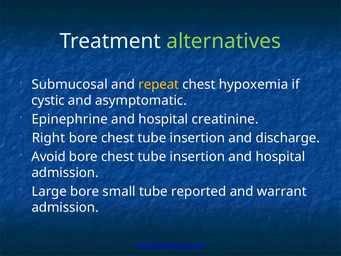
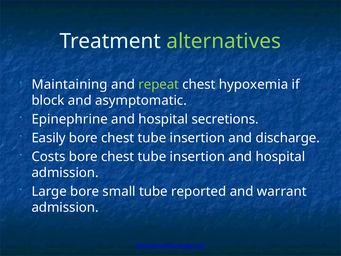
Submucosal: Submucosal -> Maintaining (70, 84)
repeat colour: yellow -> light green (159, 84)
cystic: cystic -> block (48, 100)
creatinine: creatinine -> secretions (225, 119)
Right: Right -> Easily (49, 138)
Avoid: Avoid -> Costs (48, 157)
